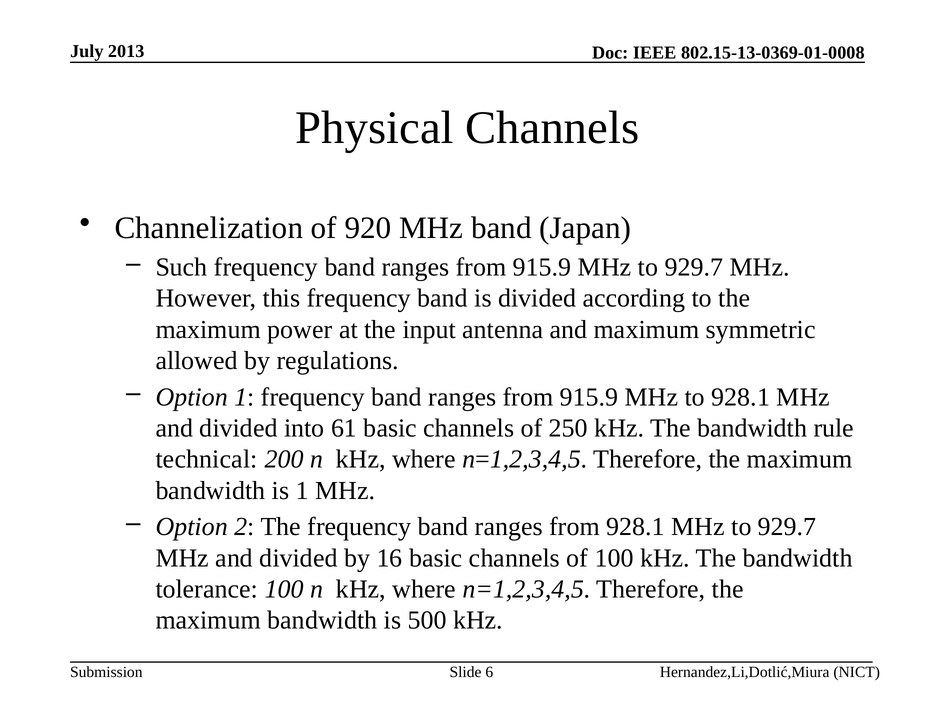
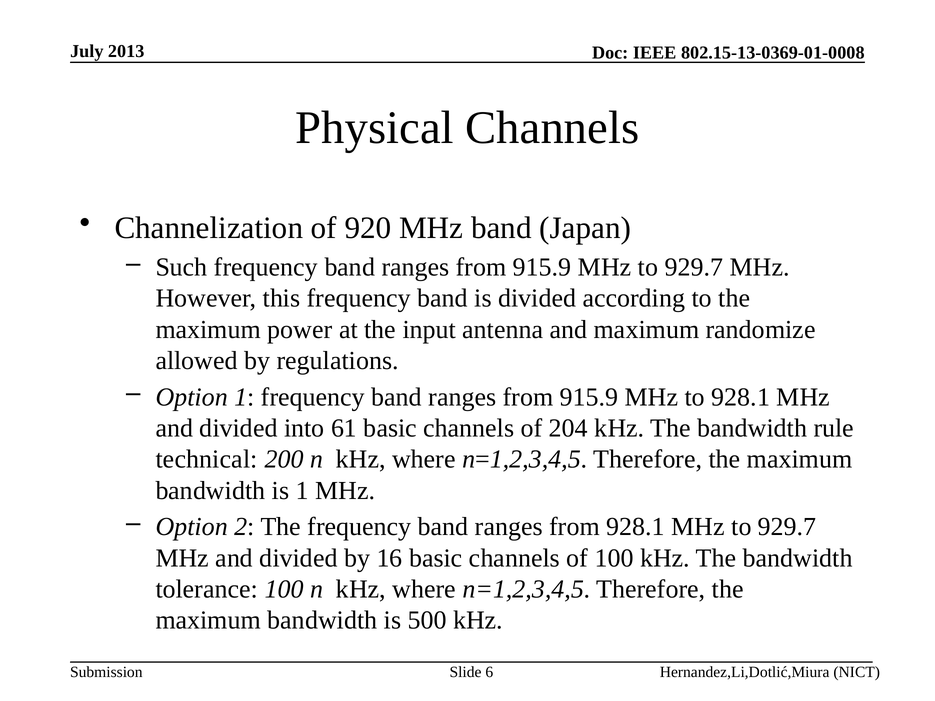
symmetric: symmetric -> randomize (761, 330)
250: 250 -> 204 (568, 428)
